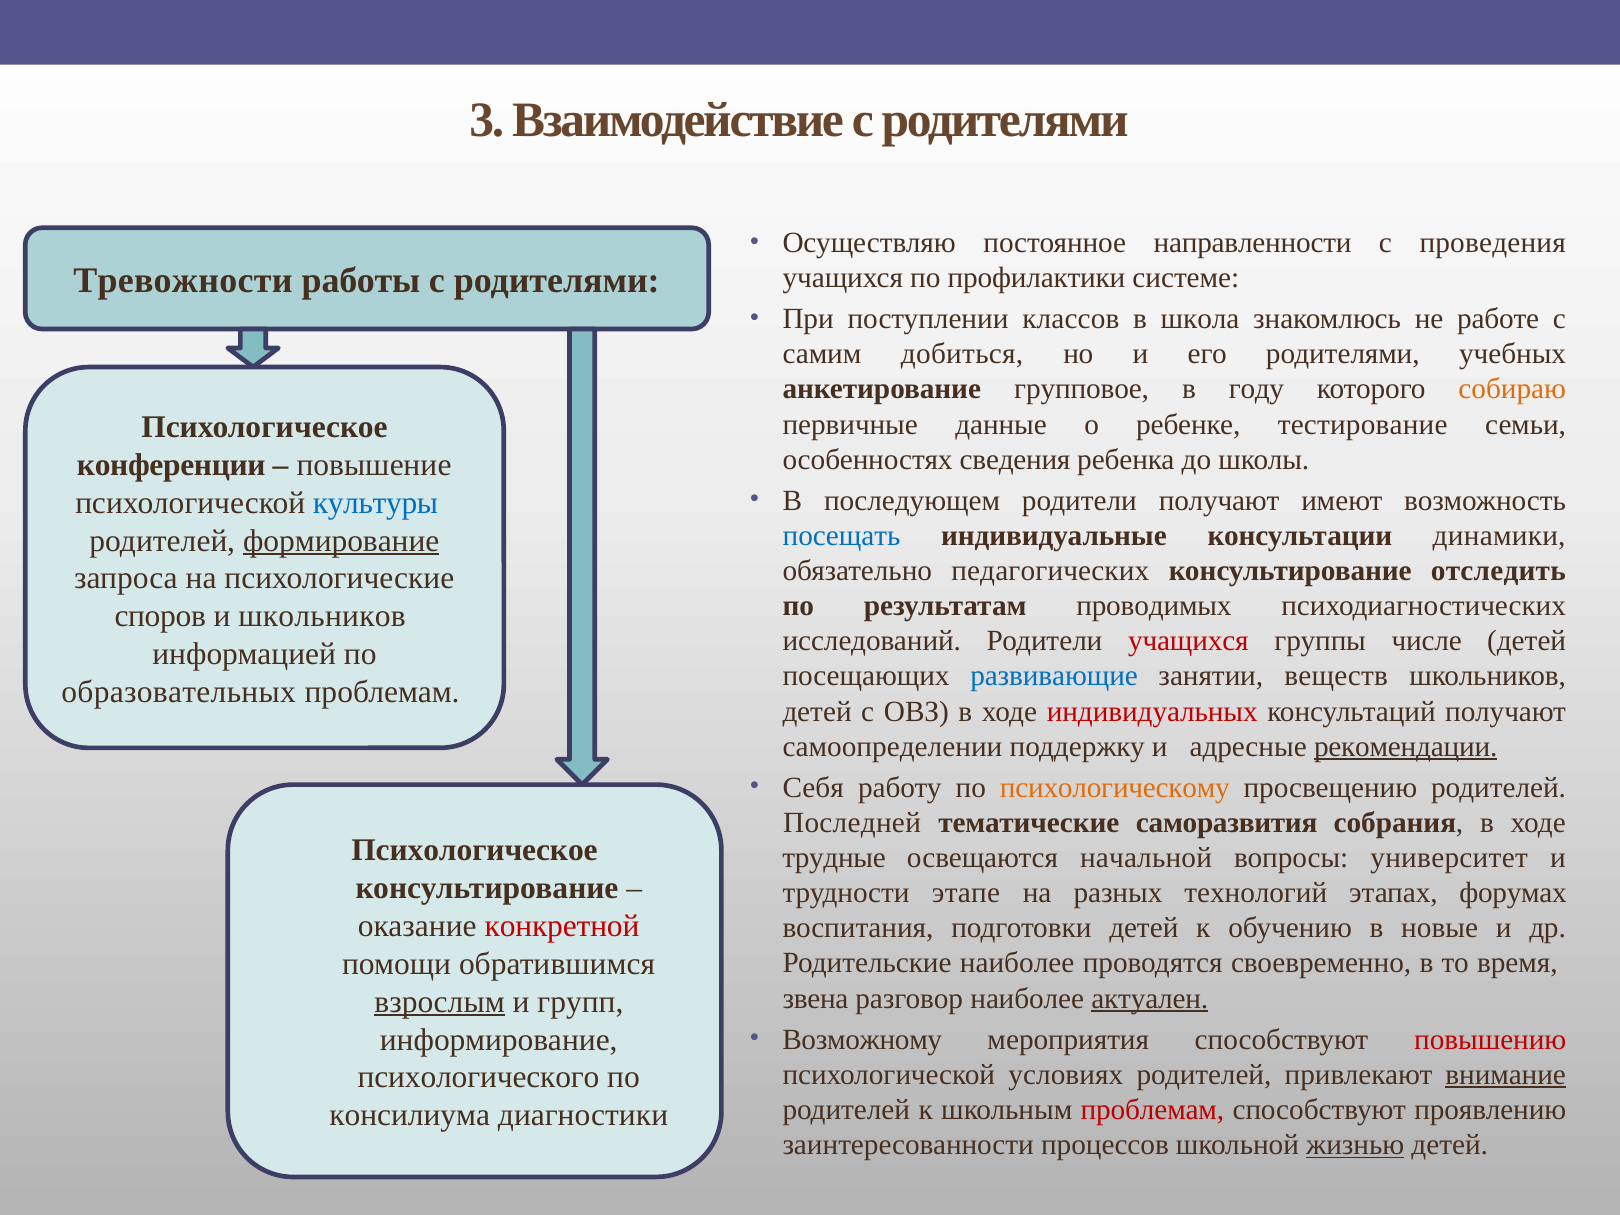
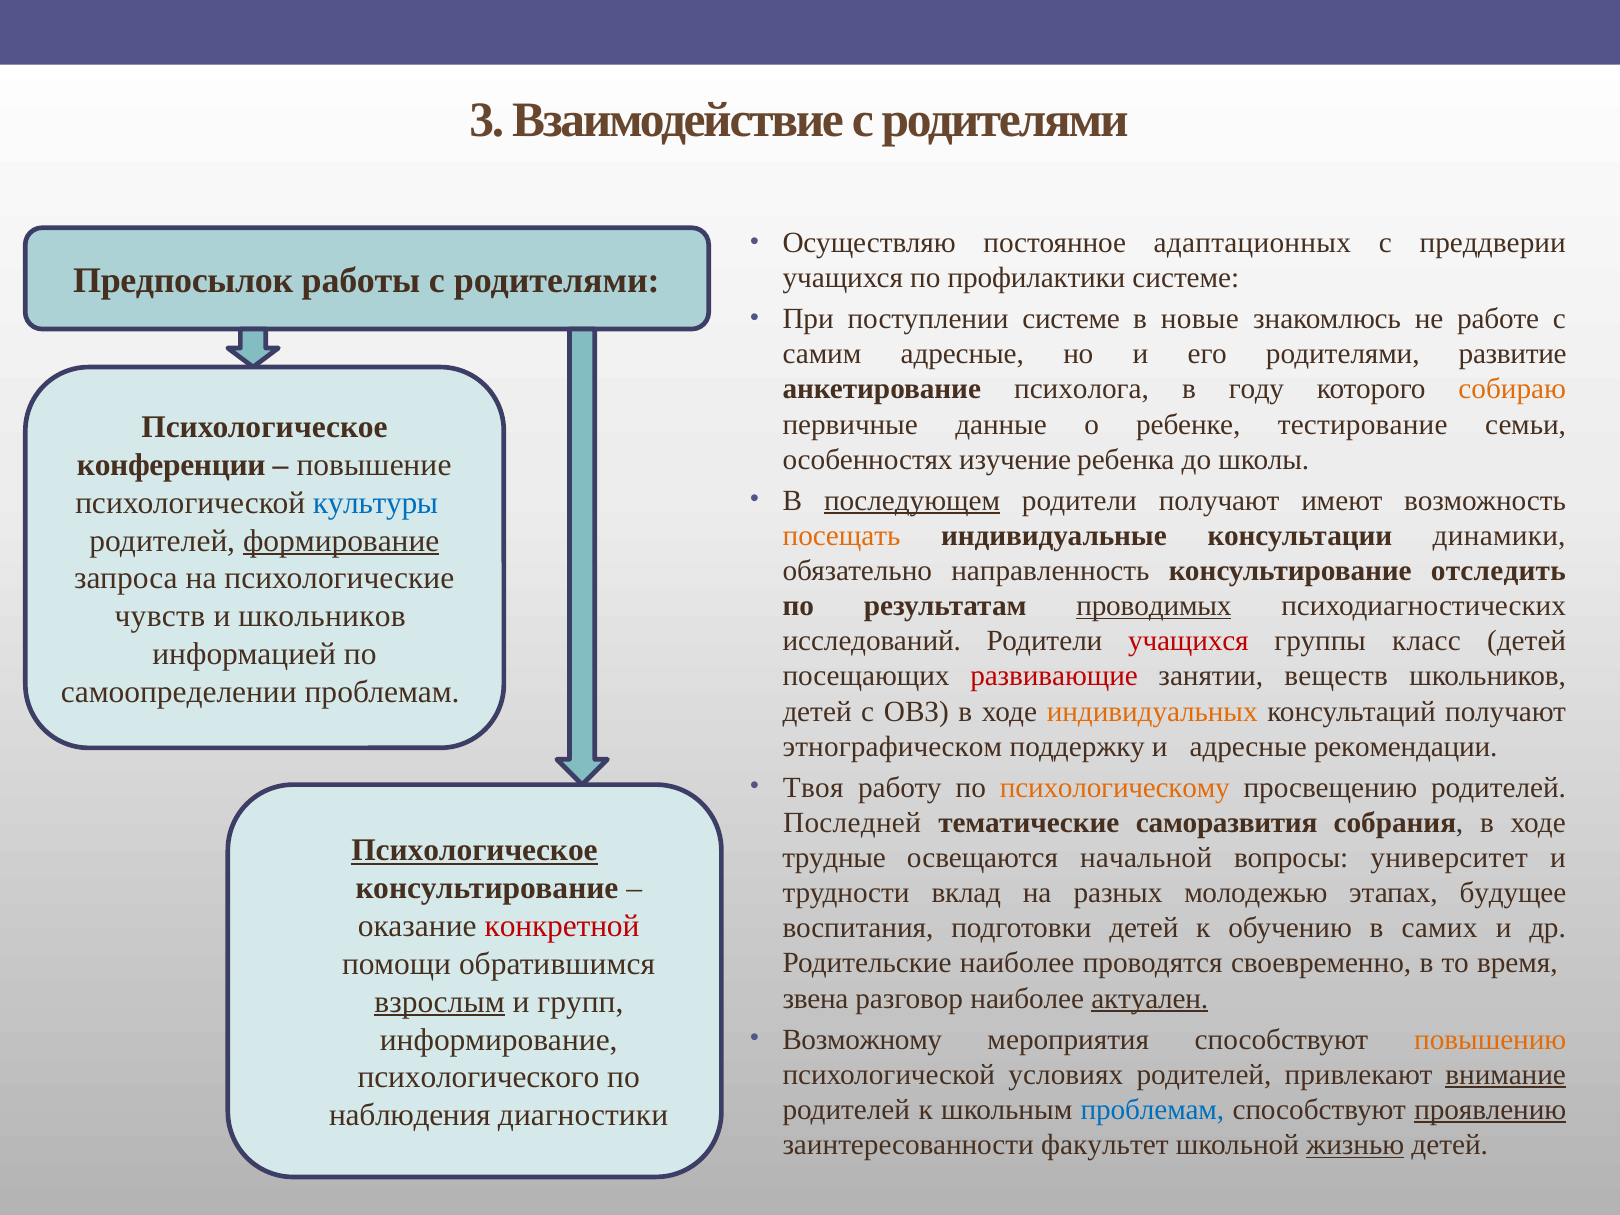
направленности: направленности -> адаптационных (1252, 243)
проведения: проведения -> преддверии (1493, 243)
Тревожности: Тревожности -> Предпосылок (183, 281)
поступлении классов: классов -> системе (1071, 319)
школа: школа -> новые (1200, 319)
самим добиться: добиться -> адресные (962, 354)
учебных: учебных -> развитие (1513, 354)
групповое: групповое -> психолога (1082, 389)
сведения: сведения -> изучение (1015, 460)
последующем underline: none -> present (912, 501)
посещать colour: blue -> orange (842, 536)
педагогических: педагогических -> направленность (1050, 571)
проводимых underline: none -> present (1154, 606)
споров: споров -> чувств (160, 616)
числе: числе -> класс (1426, 641)
развивающие colour: blue -> red (1054, 676)
образовательных: образовательных -> самоопределении (179, 692)
индивидуальных colour: red -> orange (1152, 711)
самоопределении: самоопределении -> этнографическом (892, 747)
рекомендации underline: present -> none (1406, 747)
Себя: Себя -> Твоя (813, 788)
Психологическое underline: none -> present (474, 851)
этапе: этапе -> вклад (966, 893)
технологий: технологий -> молодежью (1256, 893)
форумах: форумах -> будущее (1513, 893)
новые: новые -> самих (1439, 928)
повышению colour: red -> orange (1490, 1039)
проблемам colour: red -> blue (1152, 1110)
проявлению underline: none -> present (1490, 1110)
консилиума: консилиума -> наблюдения (410, 1115)
процессов: процессов -> факультет (1105, 1145)
